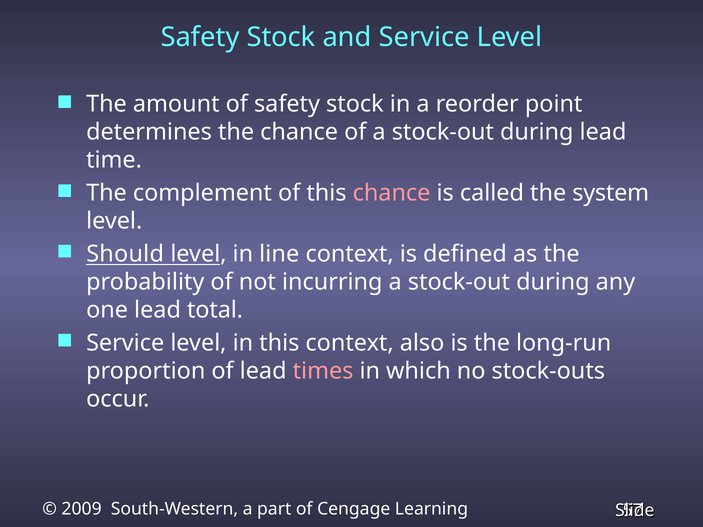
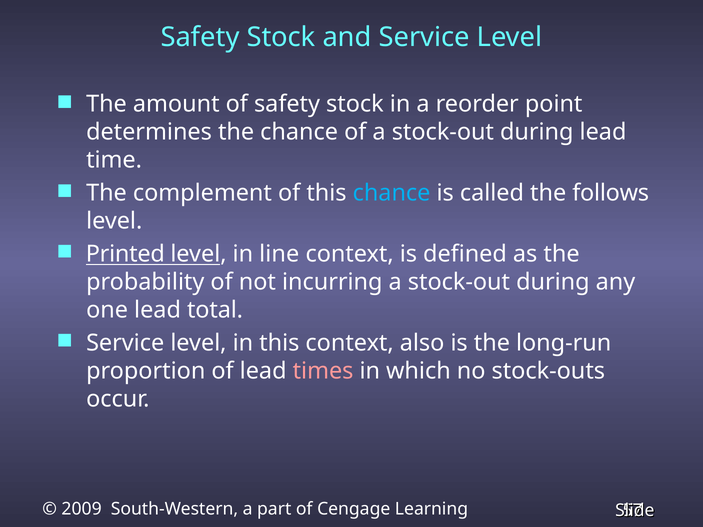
chance colour: pink -> light blue (392, 193)
system: system -> follows (611, 193)
Should: Should -> Printed (125, 254)
